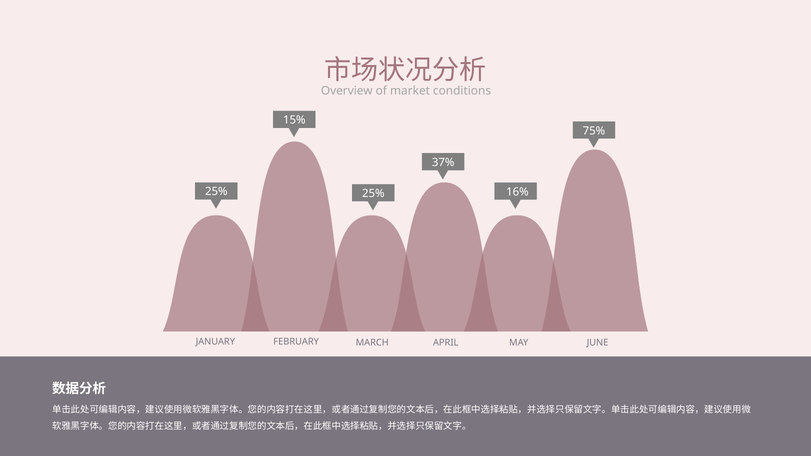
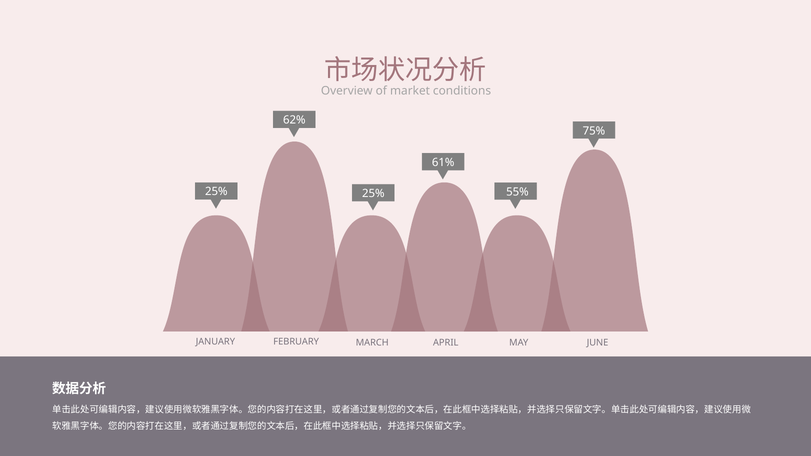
15%: 15% -> 62% (294, 120)
37%: 37% -> 61% (443, 163)
16%: 16% -> 55% (517, 192)
